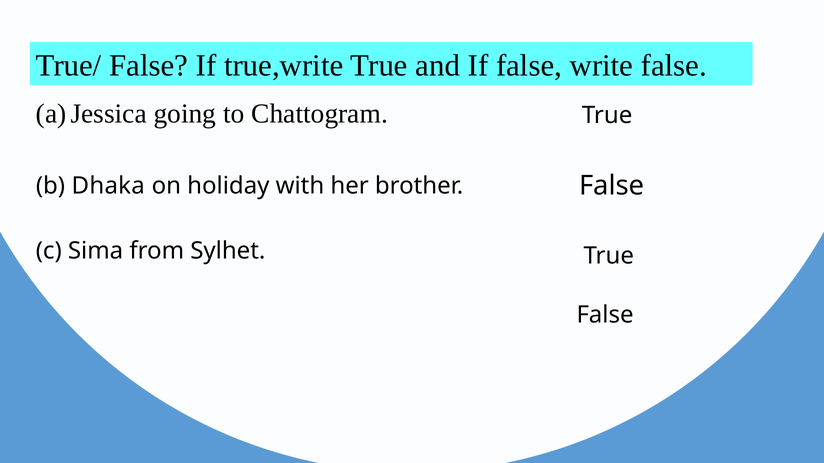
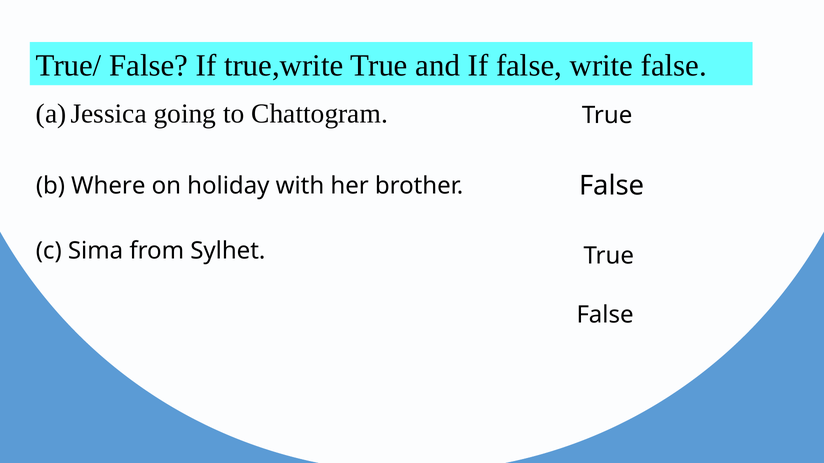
Dhaka: Dhaka -> Where (108, 186)
